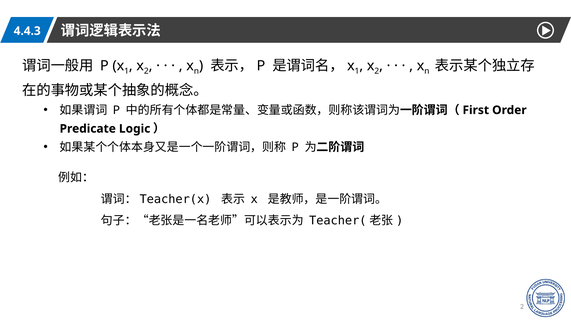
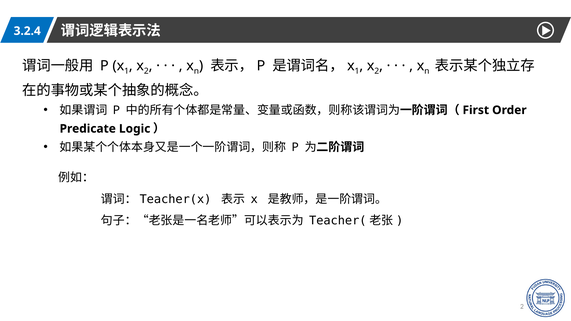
4.4.3: 4.4.3 -> 3.2.4 (27, 31)
